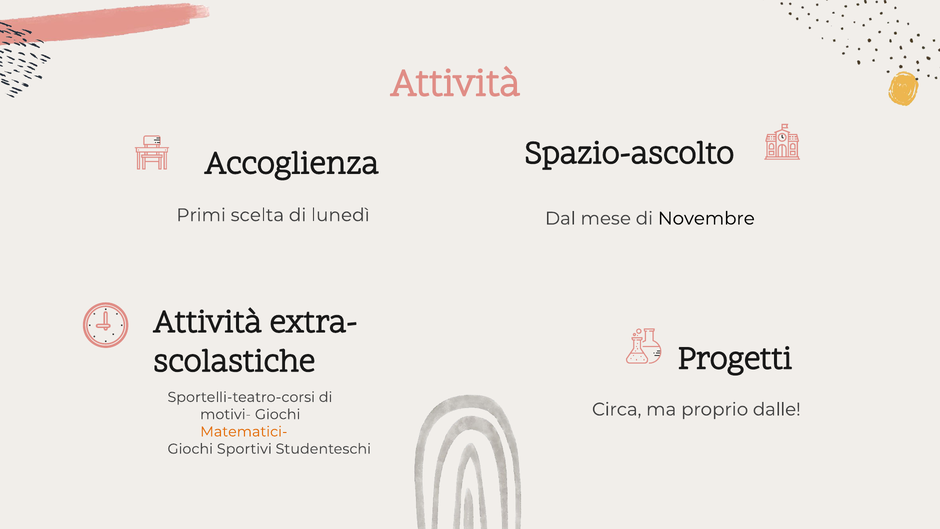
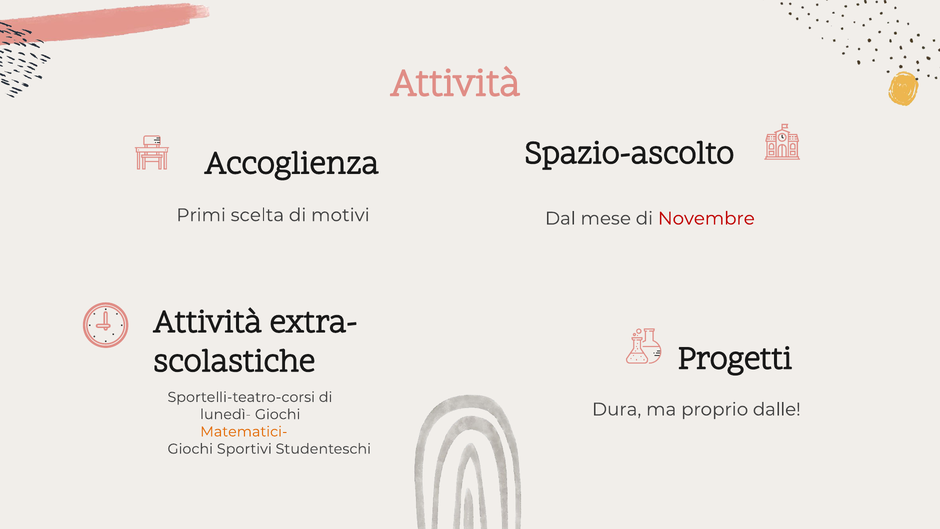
lunedì: lunedì -> motivi (340, 215)
Novembre colour: black -> red (706, 218)
Circa: Circa -> Dura (617, 409)
motivi-: motivi- -> lunedì- (226, 414)
